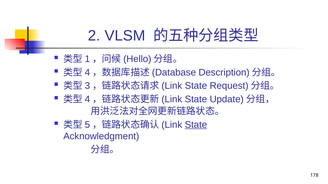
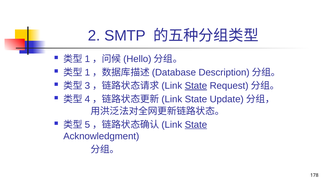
VLSM: VLSM -> SMTP (125, 36)
4: 4 -> 1 (87, 73)
State underline: none -> present (196, 86)
